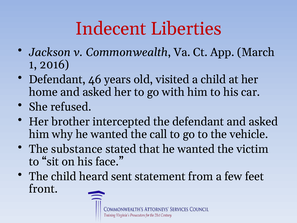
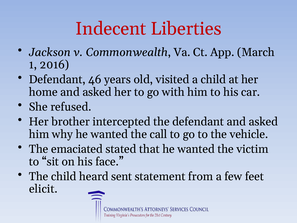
substance: substance -> emaciated (77, 149)
front: front -> elicit (43, 189)
